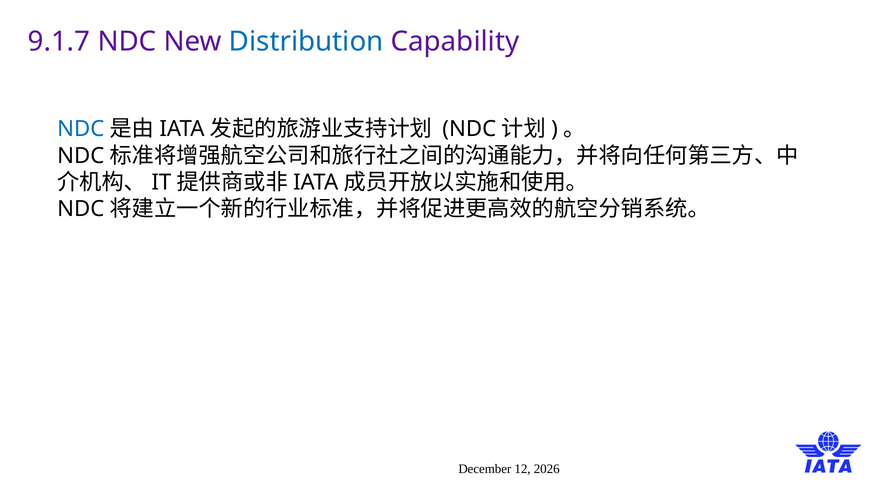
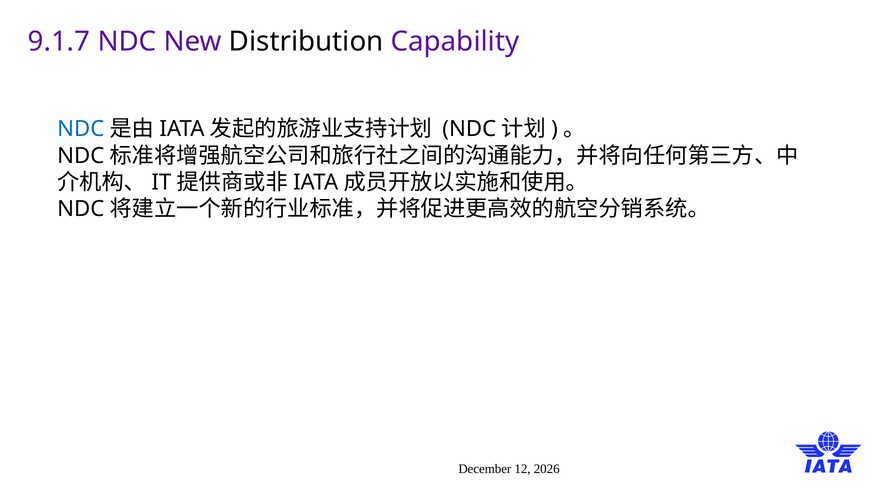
Distribution colour: blue -> black (306, 41)
